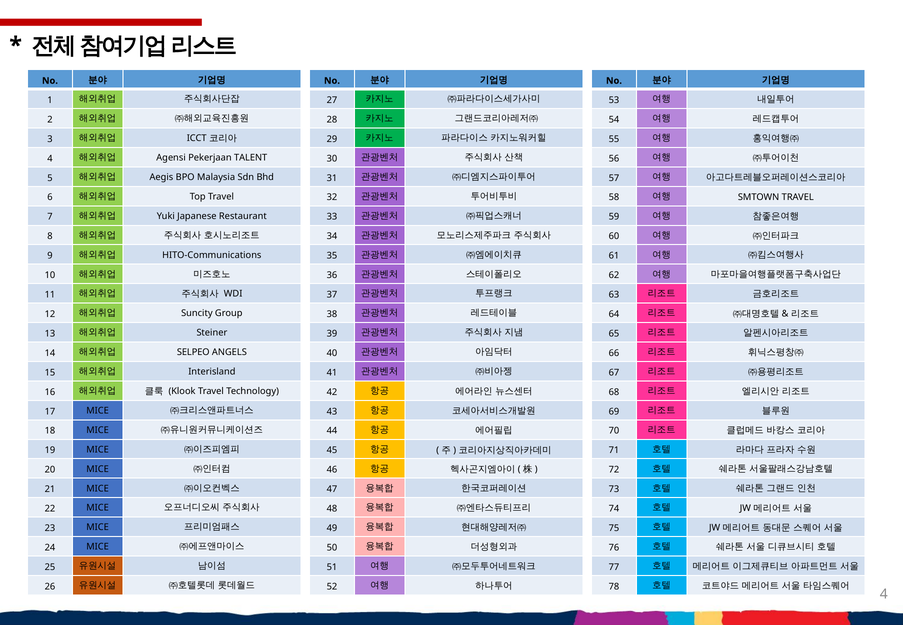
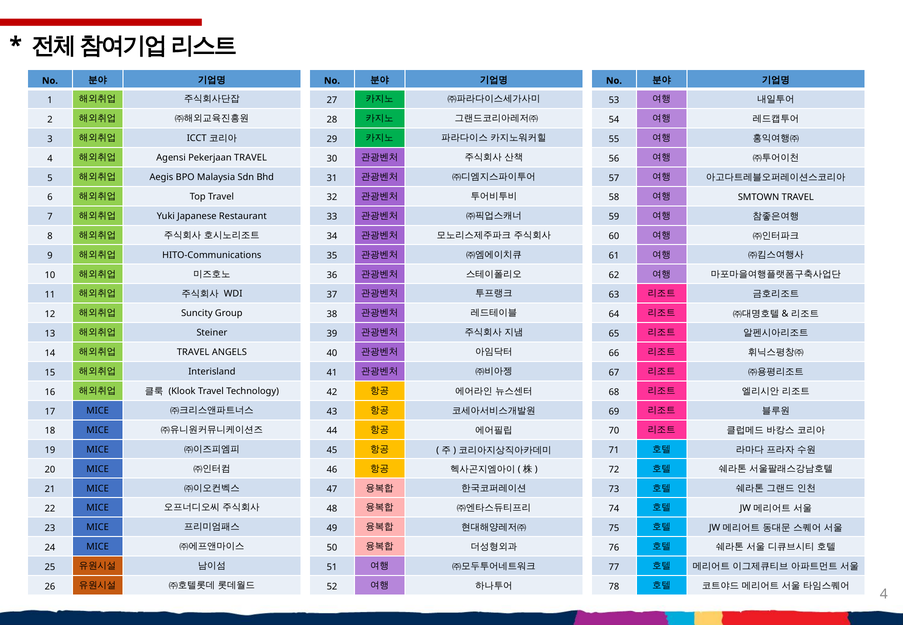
Pekerjaan TALENT: TALENT -> TRAVEL (251, 158)
SELPEO: SELPEO -> TRAVEL (193, 352)
